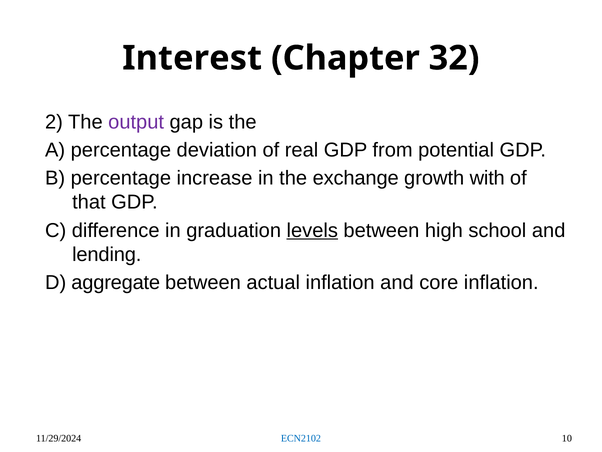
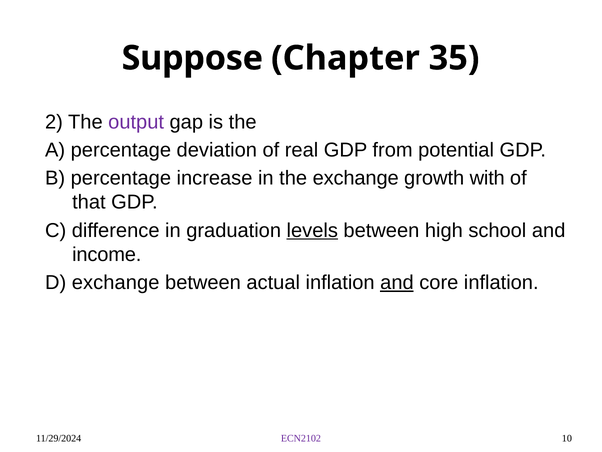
Interest: Interest -> Suppose (192, 58)
32: 32 -> 35 (454, 58)
lending: lending -> income (107, 254)
D aggregate: aggregate -> exchange (116, 282)
and underline: none -> present (397, 282)
ECN2102 colour: blue -> purple (301, 438)
